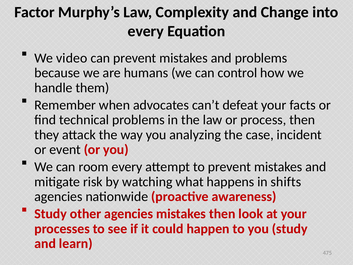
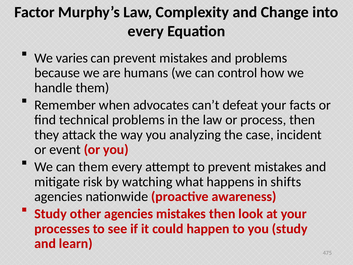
video: video -> varies (72, 58)
can room: room -> them (94, 167)
